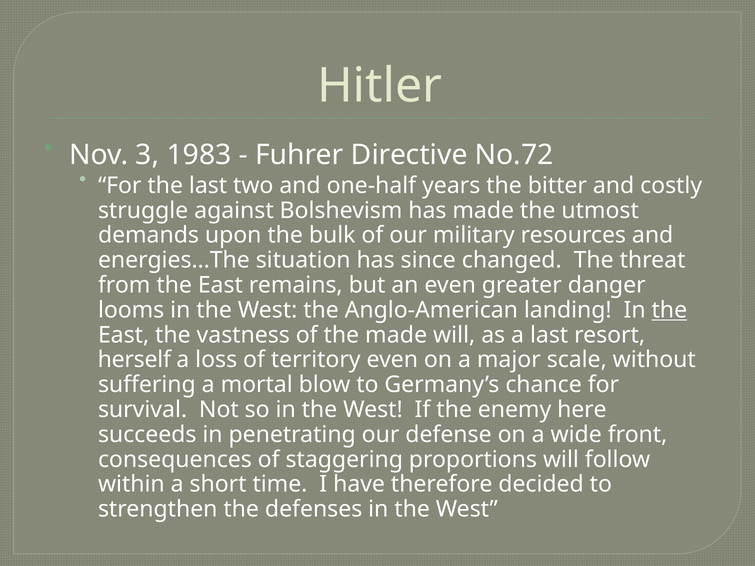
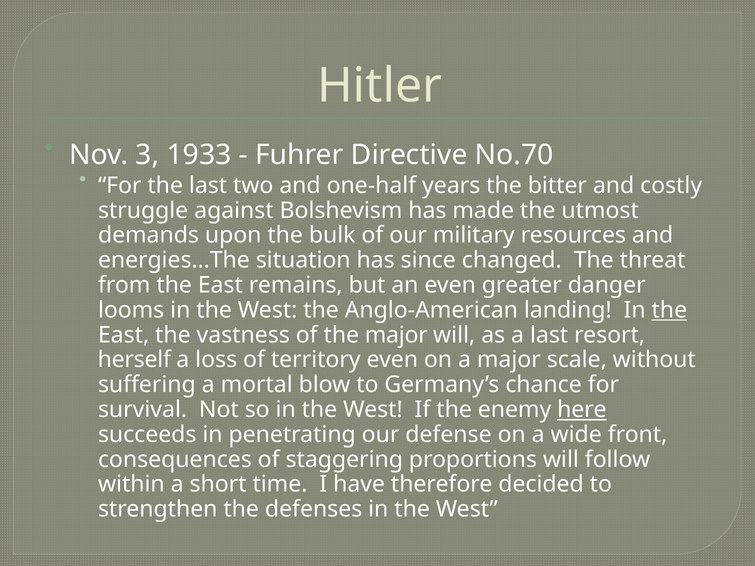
1983: 1983 -> 1933 (199, 155)
No.72: No.72 -> No.70 (514, 155)
the made: made -> major (396, 335)
here underline: none -> present (582, 410)
